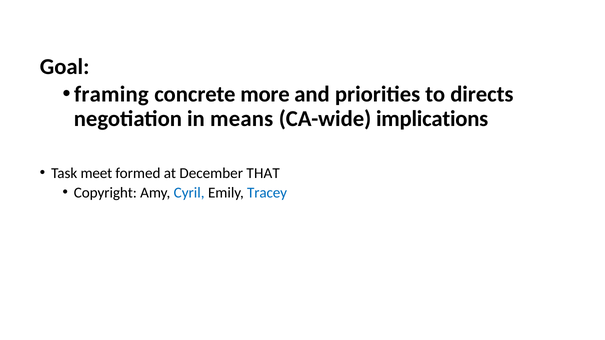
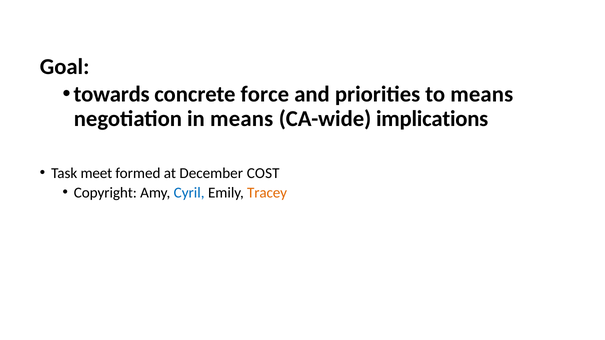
framing: framing -> towards (112, 94)
more: more -> force (265, 94)
to directs: directs -> means (482, 94)
THAT: THAT -> COST (263, 173)
Tracey colour: blue -> orange (267, 193)
